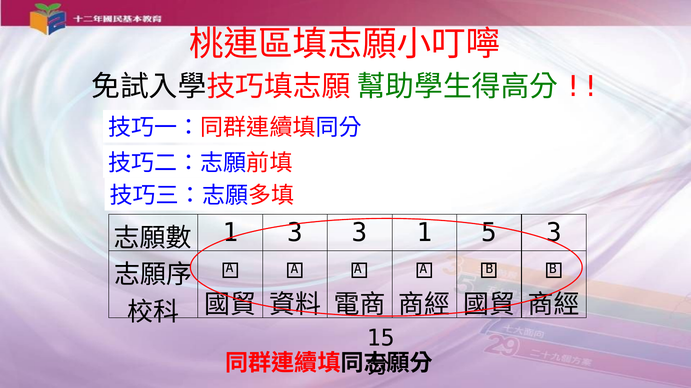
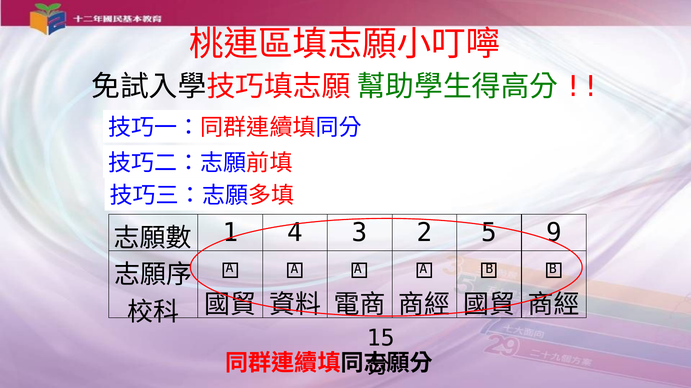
1 3: 3 -> 4 (295, 233)
3 1: 1 -> 2 (424, 233)
5 3: 3 -> 9 (554, 233)
